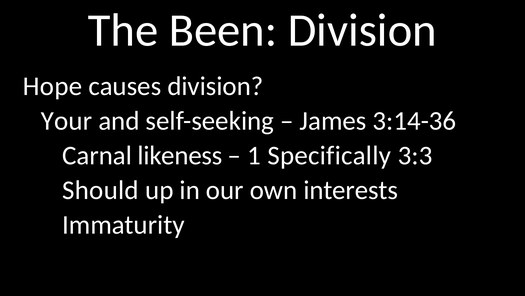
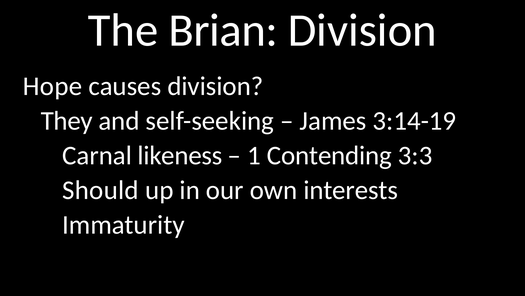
Been: Been -> Brian (223, 30)
Your: Your -> They (67, 121)
3:14-36: 3:14-36 -> 3:14-19 (414, 121)
Specifically: Specifically -> Contending (329, 155)
